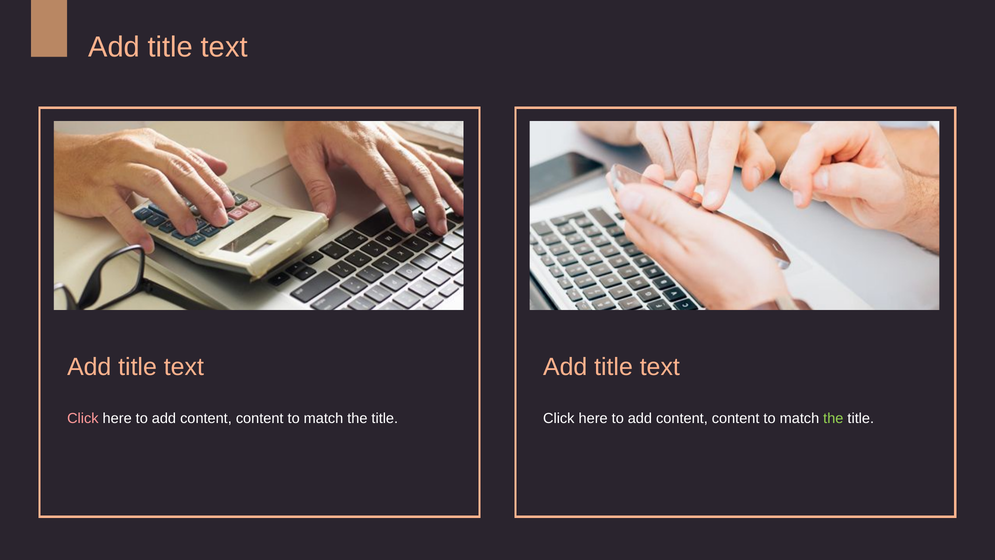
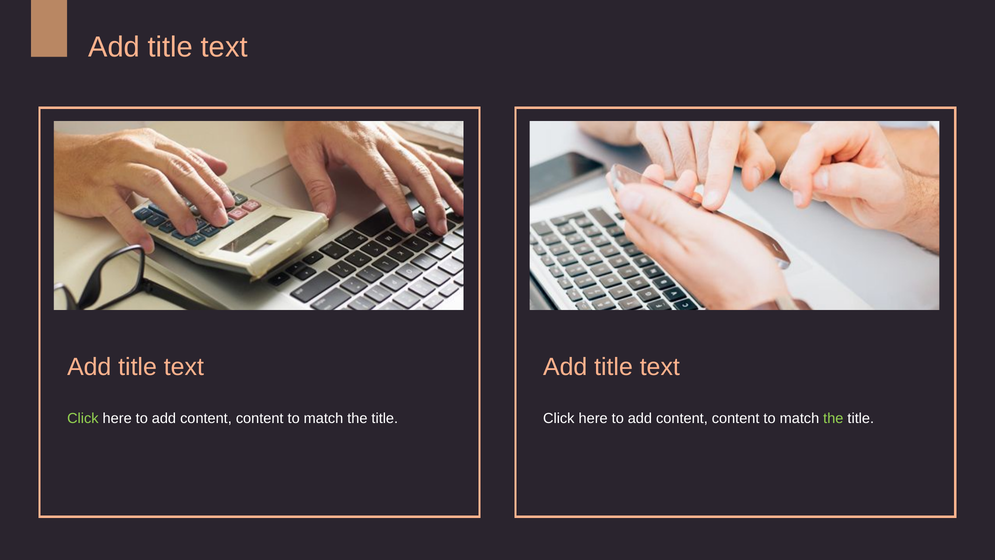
Click colour: pink -> light green (83, 418)
